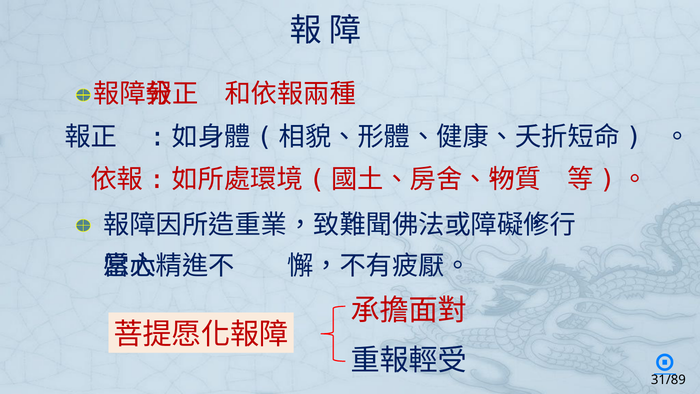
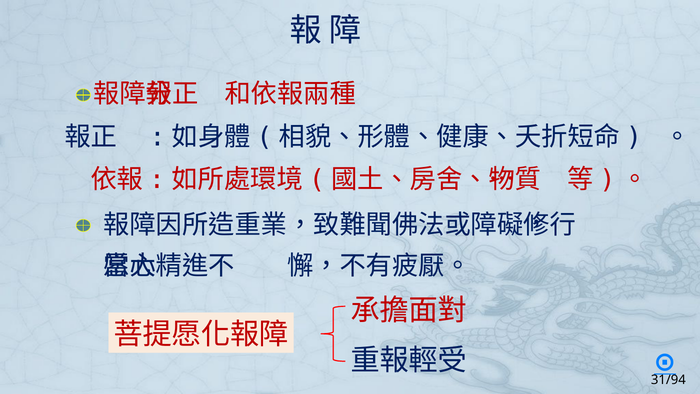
31/89: 31/89 -> 31/94 (668, 380)
